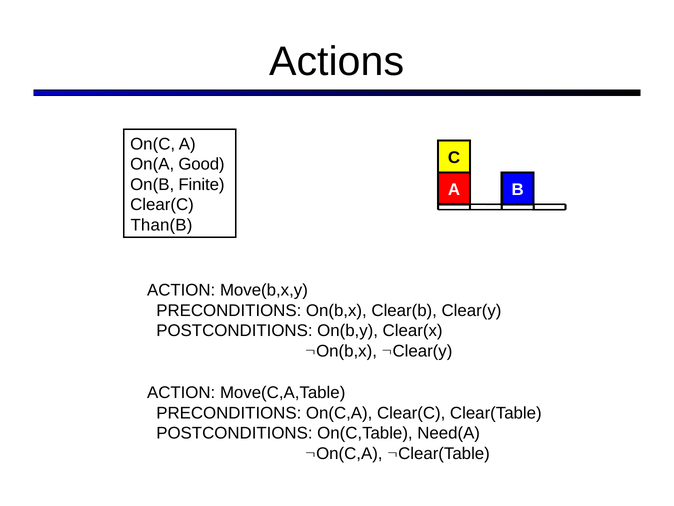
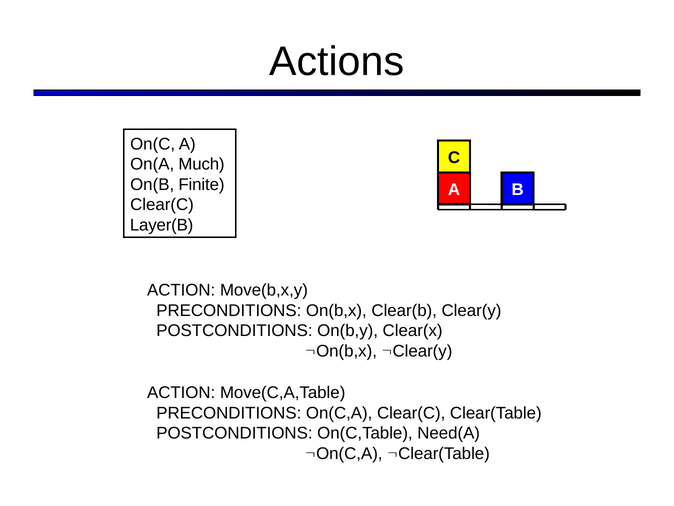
Good: Good -> Much (202, 164)
Than(B: Than(B -> Layer(B (162, 225)
